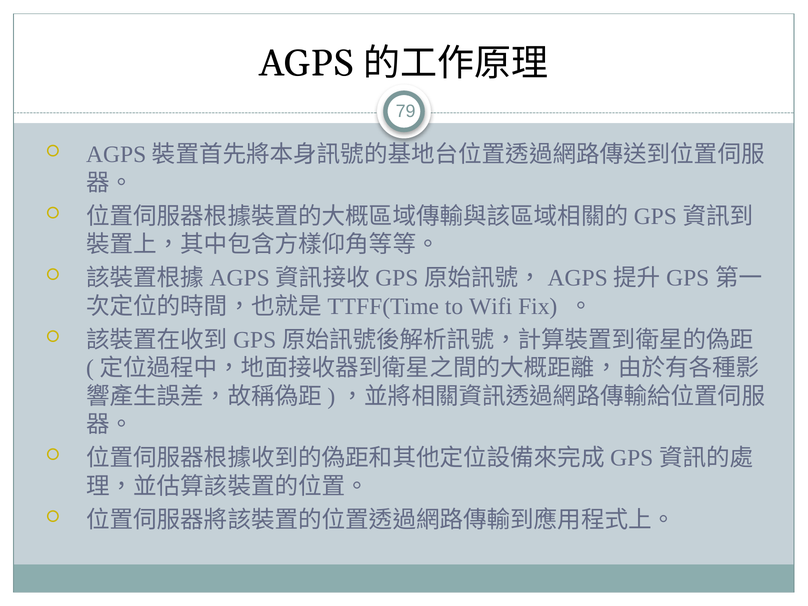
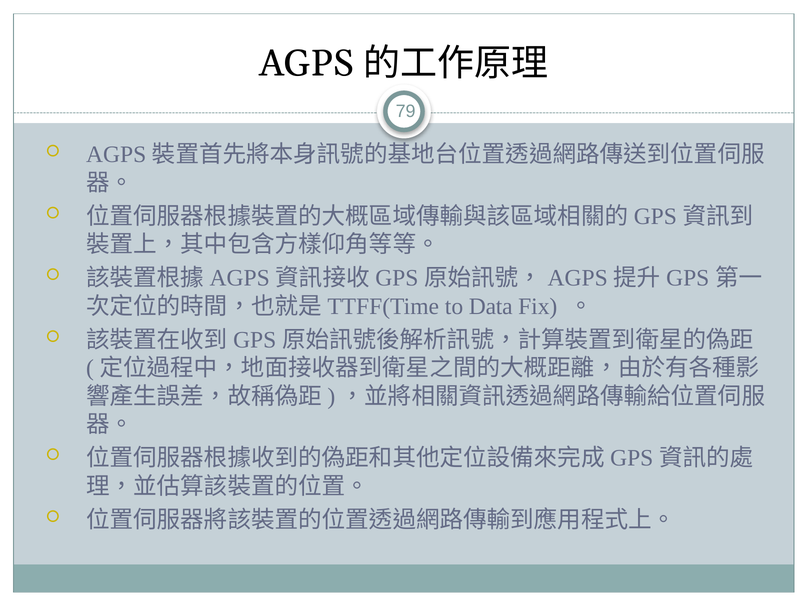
Wifi: Wifi -> Data (491, 306)
